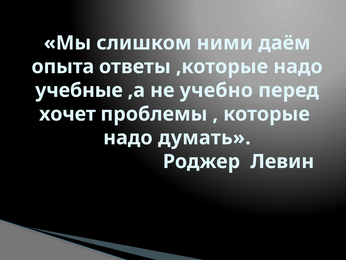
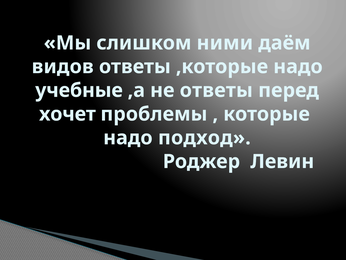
опыта: опыта -> видов (63, 67)
не учебно: учебно -> ответы (216, 90)
думать: думать -> подход (204, 138)
